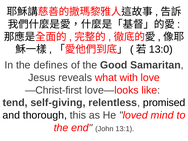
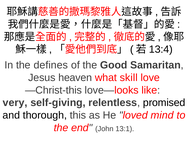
13:0: 13:0 -> 13:4 (161, 49)
reveals: reveals -> heaven (75, 78)
with: with -> skill (129, 78)
—Christ-first: —Christ-first -> —Christ-this (53, 90)
tend: tend -> very (15, 103)
